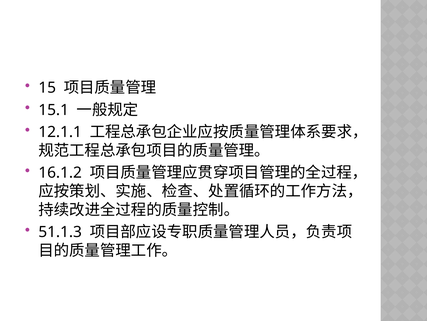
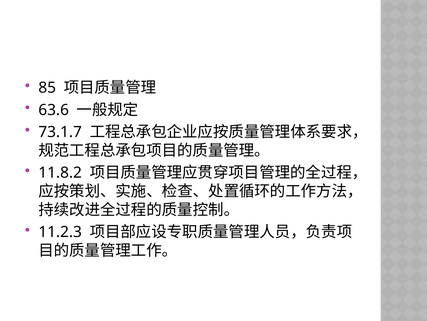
15: 15 -> 85 (47, 88)
15.1: 15.1 -> 63.6 (54, 110)
12.1.1: 12.1.1 -> 73.1.7 (60, 132)
16.1.2: 16.1.2 -> 11.8.2 (60, 172)
51.1.3: 51.1.3 -> 11.2.3 (60, 232)
